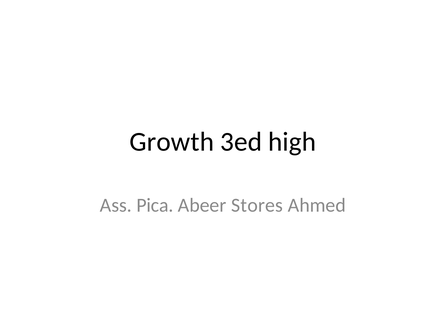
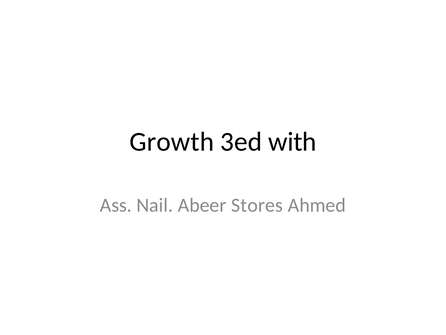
high: high -> with (292, 142)
Pica: Pica -> Nail (155, 205)
